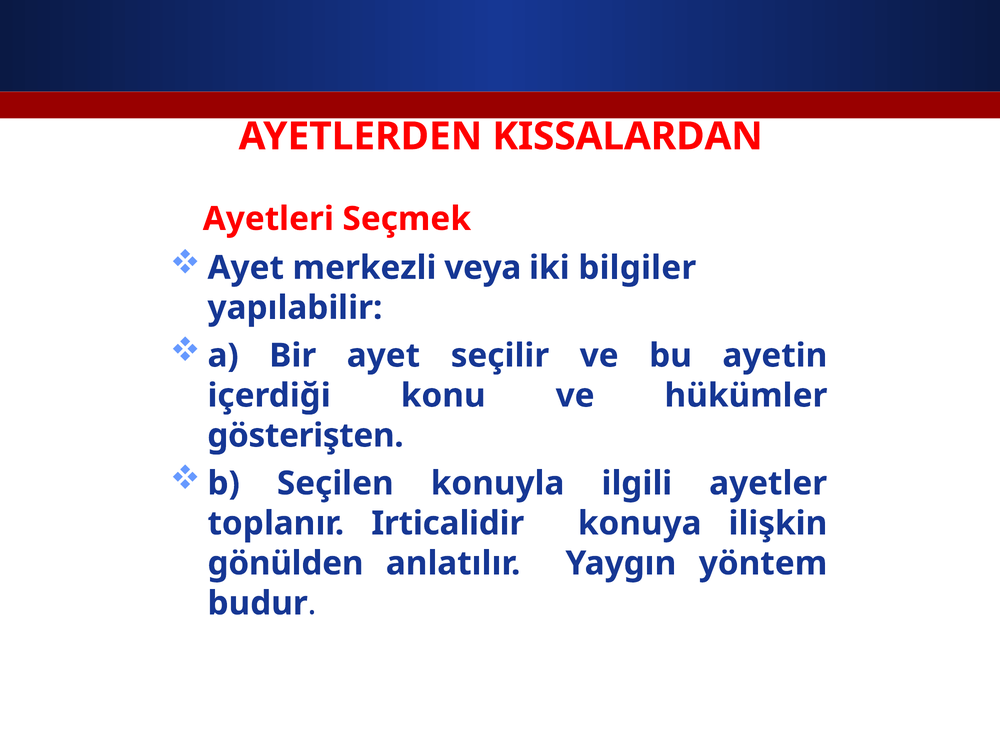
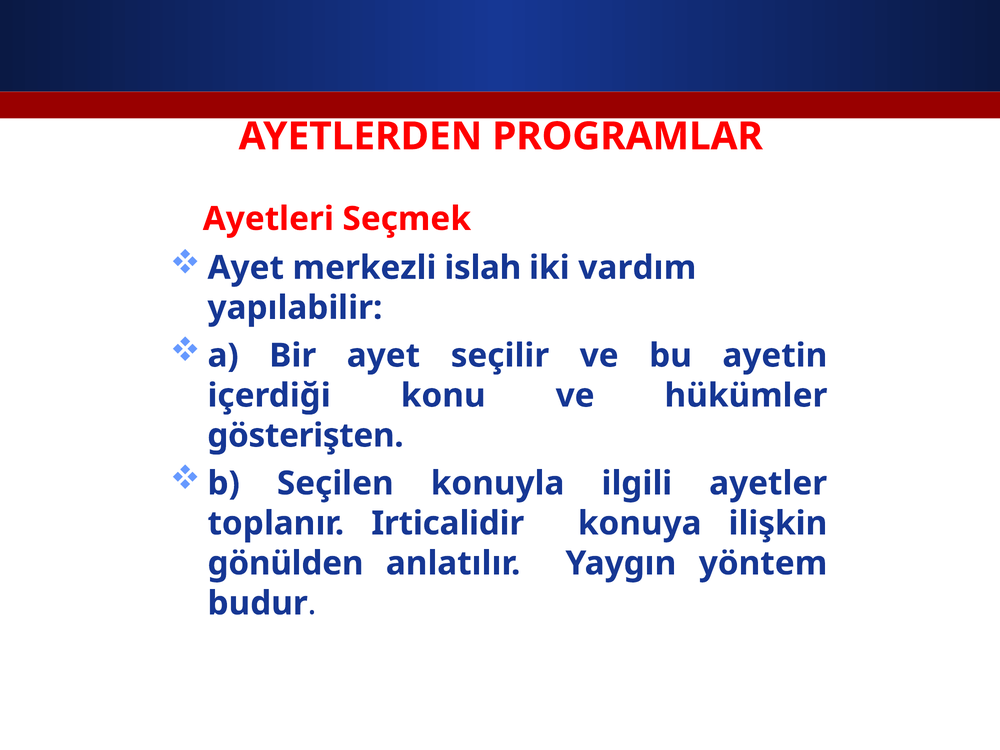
KISSALARDAN: KISSALARDAN -> PROGRAMLAR (628, 136)
veya: veya -> islah (483, 268)
bilgiler: bilgiler -> vardım (637, 268)
